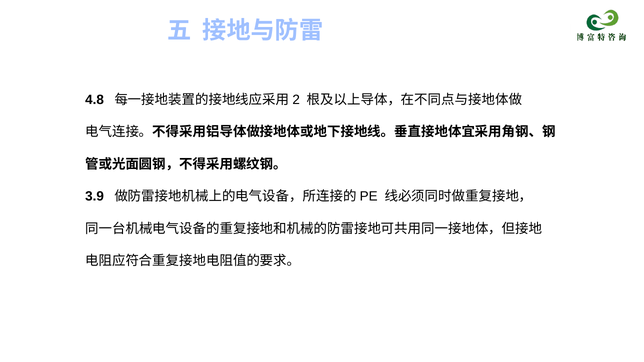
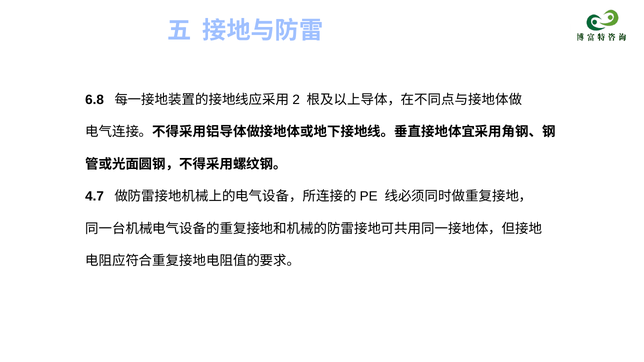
4.8: 4.8 -> 6.8 (95, 100)
3.9: 3.9 -> 4.7 (95, 197)
